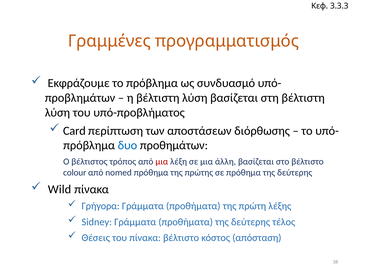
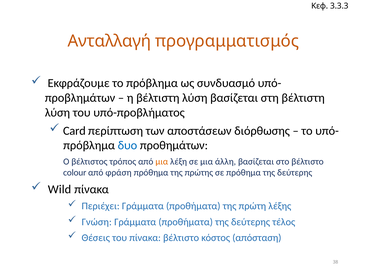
Γραμμένες: Γραμμένες -> Ανταλλαγή (109, 41)
μια colour: red -> orange (162, 162)
nomed: nomed -> φράση (118, 173)
Γρήγορα: Γρήγορα -> Περιέχει (101, 206)
Sidney: Sidney -> Γνώση (97, 222)
